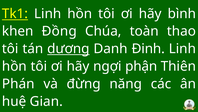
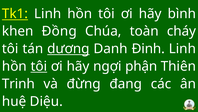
thao: thao -> cháy (181, 31)
tôi underline: none -> present (39, 66)
Phán: Phán -> Trinh (18, 83)
năng: năng -> đang (126, 83)
Gian: Gian -> Diệu (46, 101)
